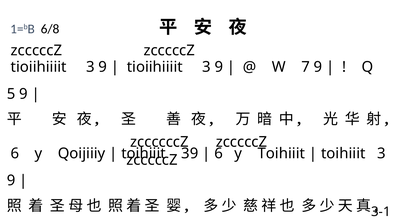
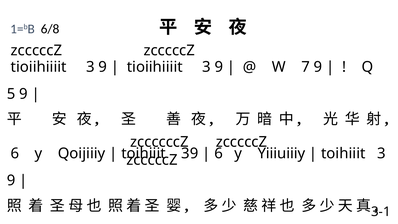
y Toihiiit: Toihiiit -> Yiiiuiiiy (281, 153)
